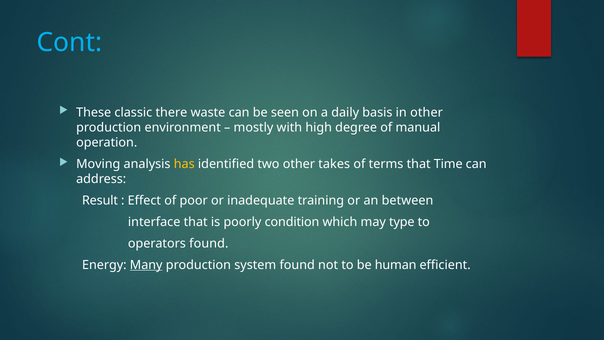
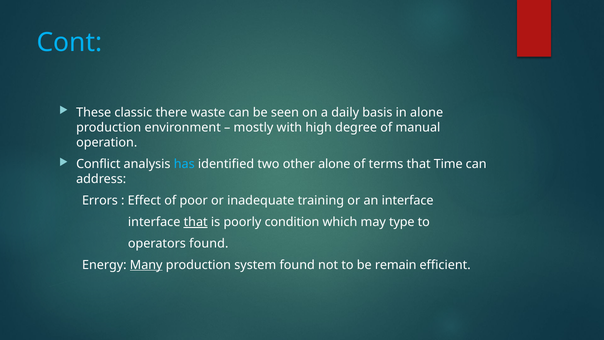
in other: other -> alone (427, 112)
Moving: Moving -> Conflict (98, 164)
has colour: yellow -> light blue (184, 164)
other takes: takes -> alone (334, 164)
Result: Result -> Errors (100, 201)
an between: between -> interface (408, 201)
that underline: none -> present (196, 222)
human: human -> remain (396, 265)
